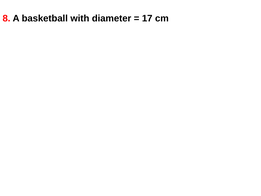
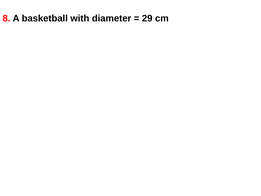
17: 17 -> 29 (147, 18)
